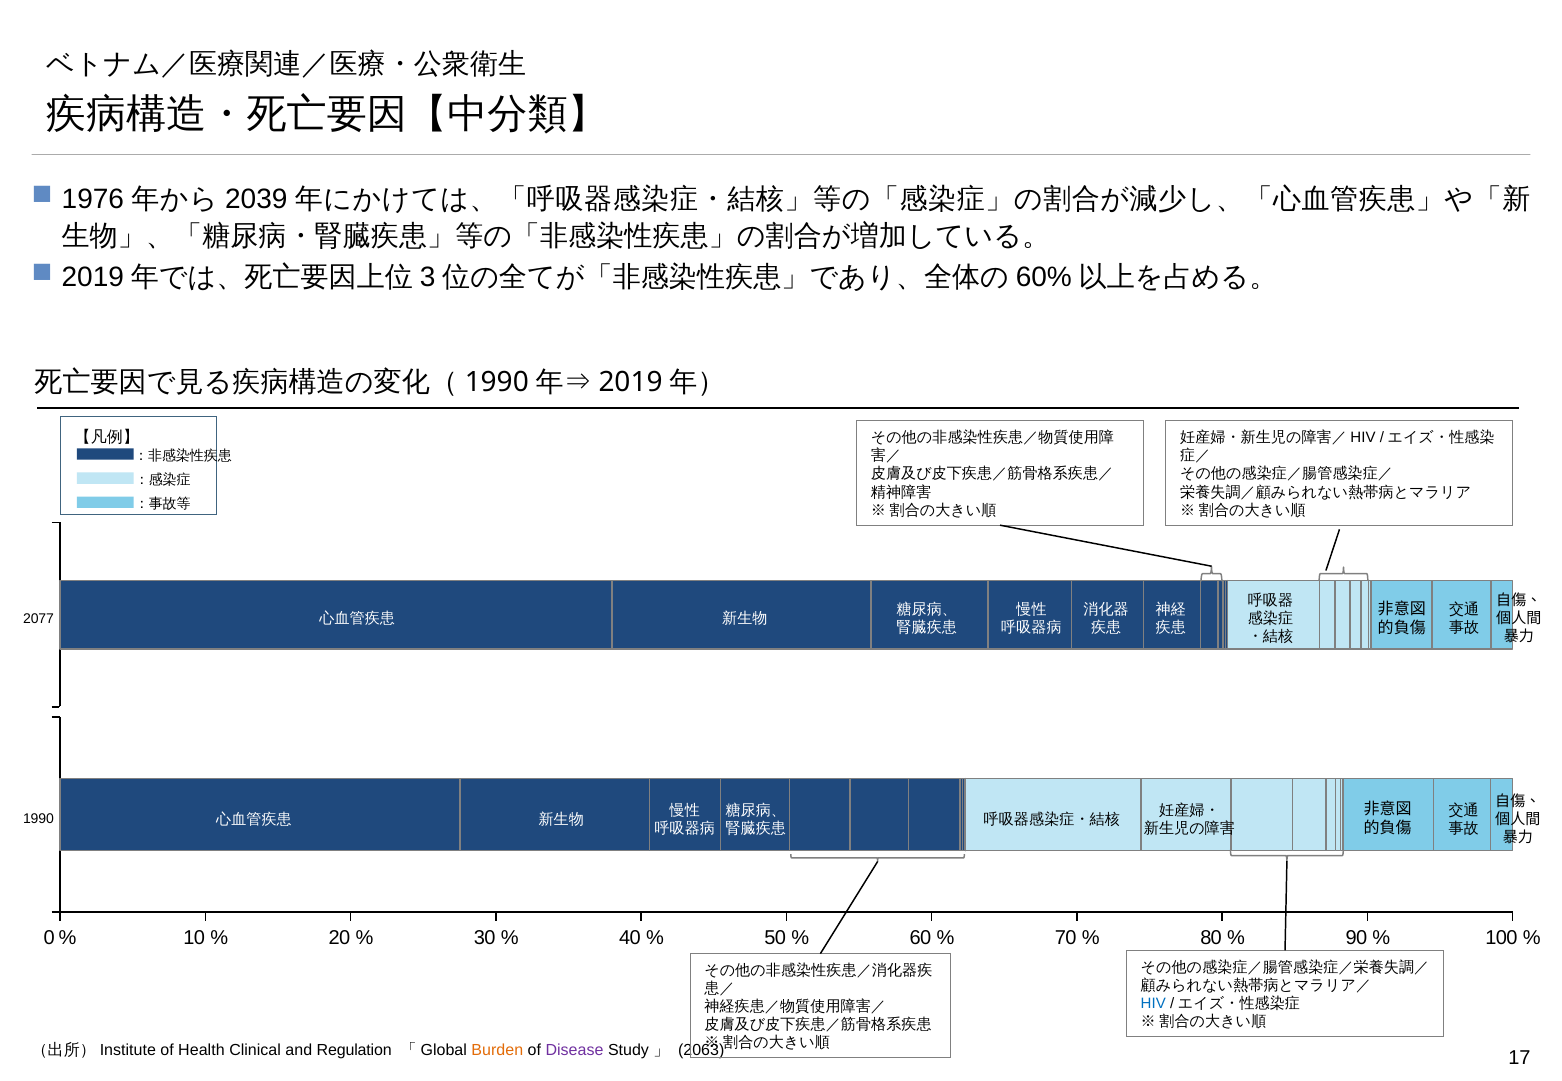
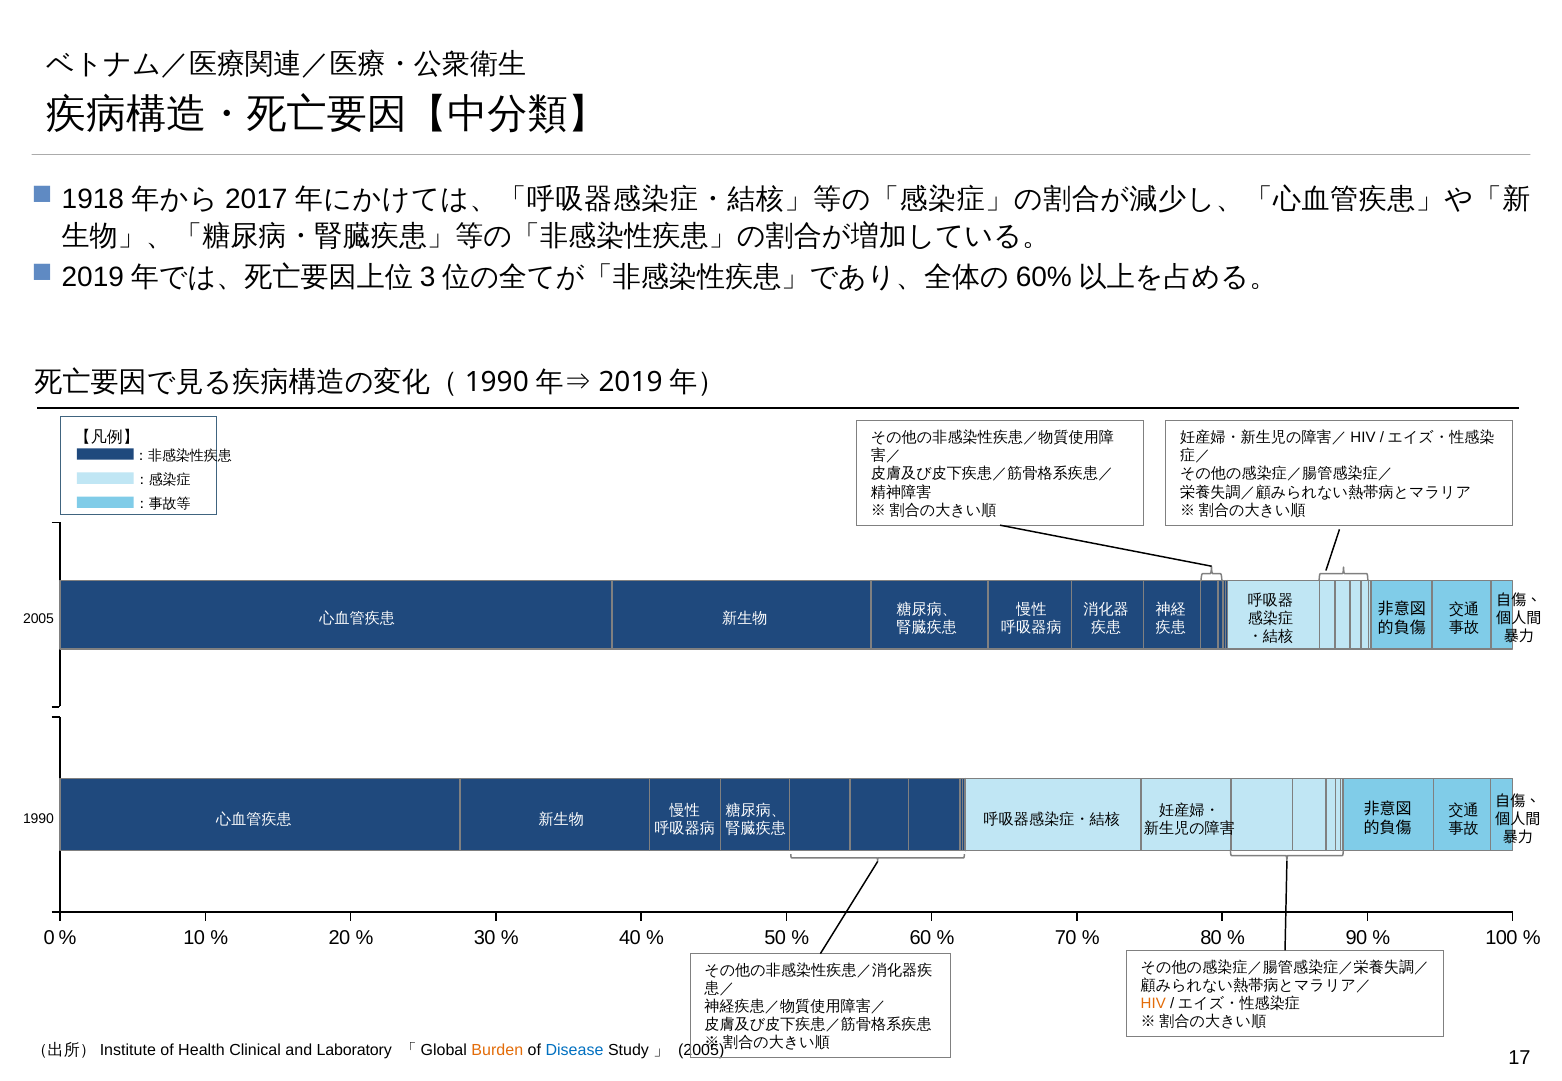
1976: 1976 -> 1918 (93, 199)
2039: 2039 -> 2017 (256, 199)
2077: 2077 -> 2005 (39, 619)
HIV colour: blue -> orange (1153, 1004)
Regulation: Regulation -> Laboratory (354, 1051)
Disease colour: purple -> blue (575, 1051)
2063: 2063 -> 2005 (701, 1051)
